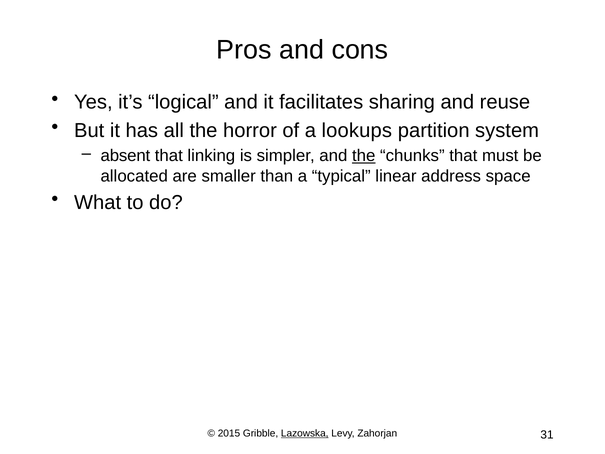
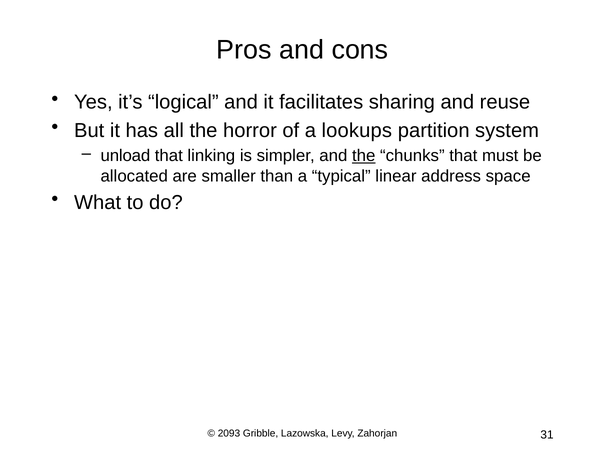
absent: absent -> unload (125, 156)
2015: 2015 -> 2093 (229, 433)
Lazowska underline: present -> none (305, 433)
